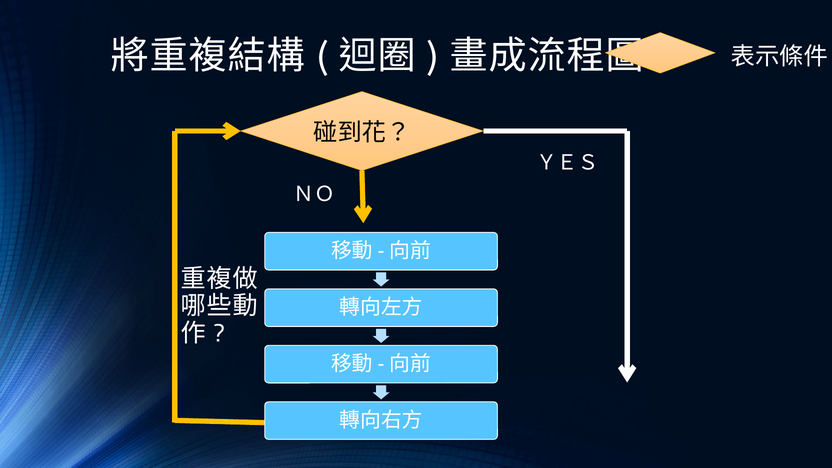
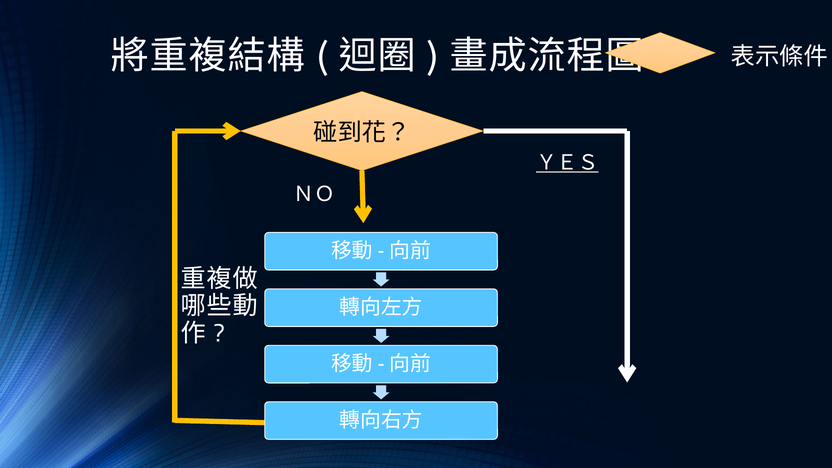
ＹＥＳ underline: none -> present (567, 163)
